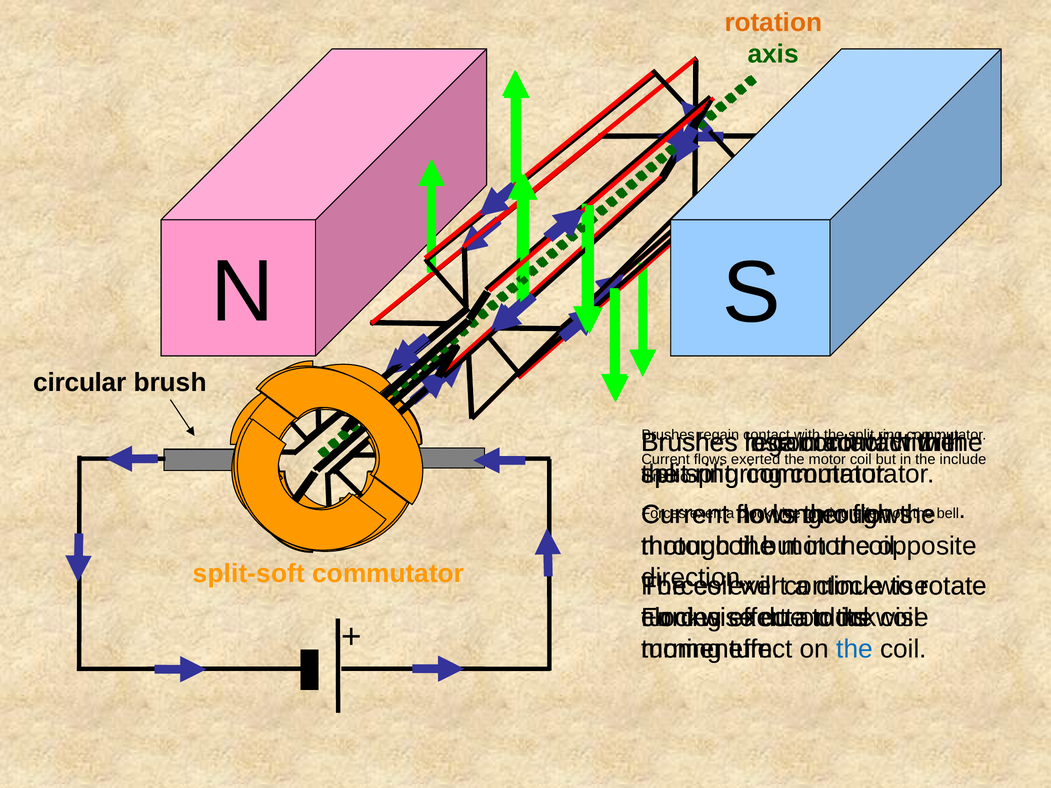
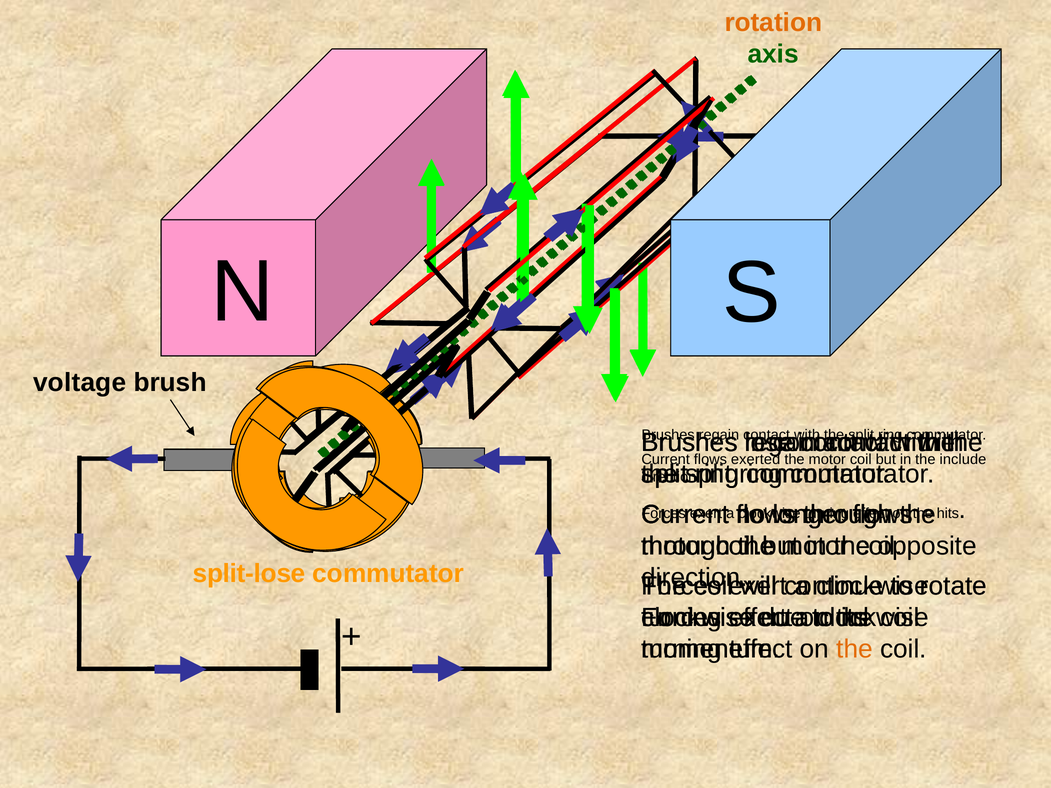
circular: circular -> voltage (80, 383)
bell: bell -> hits (948, 514)
split-soft: split-soft -> split-lose (249, 574)
the colour: blue -> orange (855, 649)
